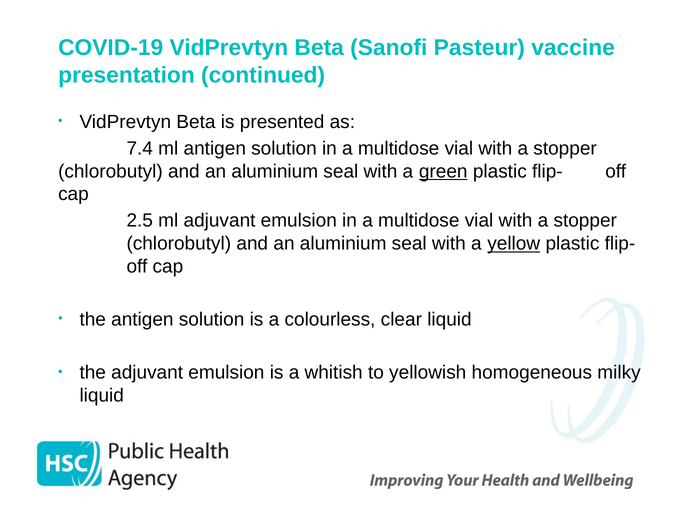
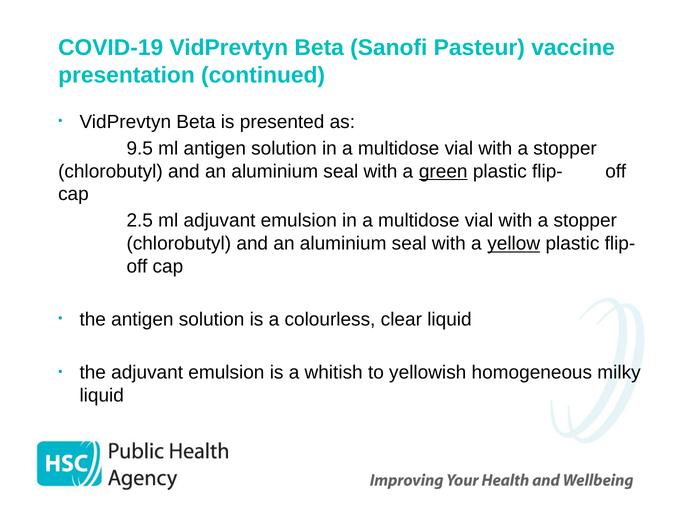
7.4: 7.4 -> 9.5 (140, 148)
